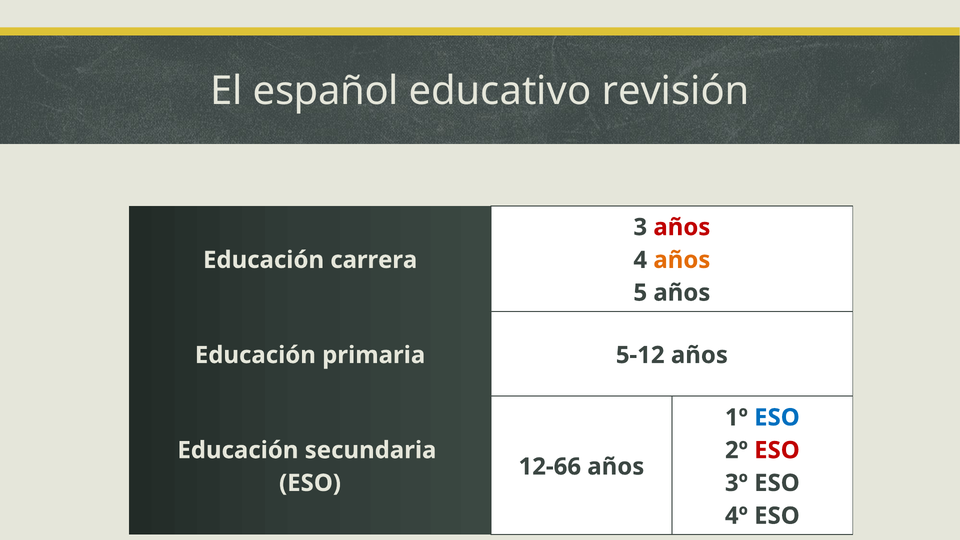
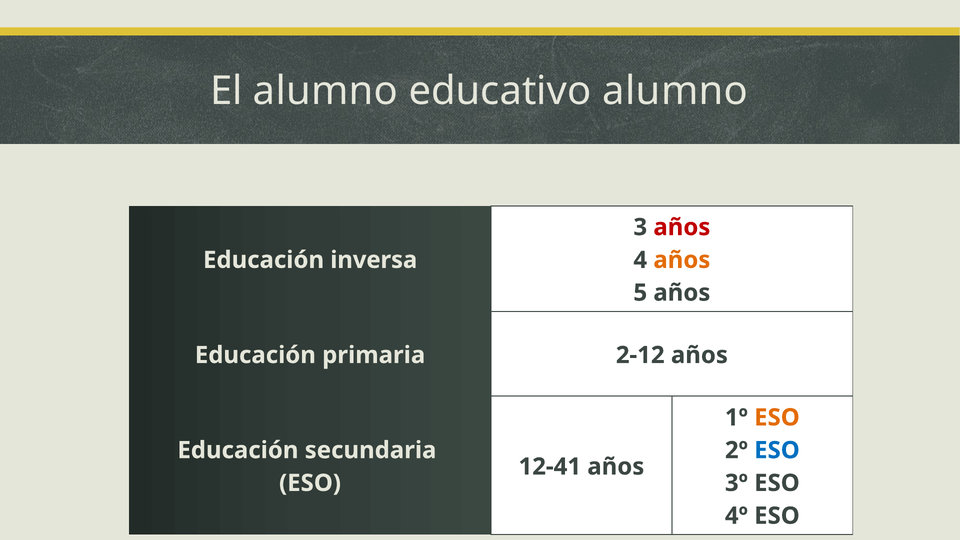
El español: español -> alumno (326, 91)
educativo revisión: revisión -> alumno (675, 91)
carrera: carrera -> inversa (374, 260)
5-12: 5-12 -> 2-12 (640, 355)
ESO colour: blue -> orange (777, 418)
ESO colour: red -> blue (777, 450)
12-66: 12-66 -> 12-41 (550, 467)
